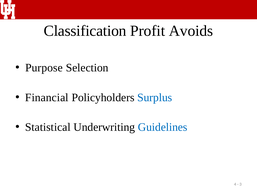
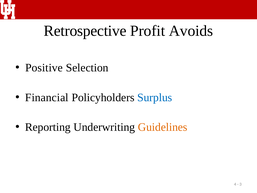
Classification: Classification -> Retrospective (85, 31)
Purpose: Purpose -> Positive (44, 68)
Statistical: Statistical -> Reporting (48, 127)
Guidelines colour: blue -> orange (163, 127)
